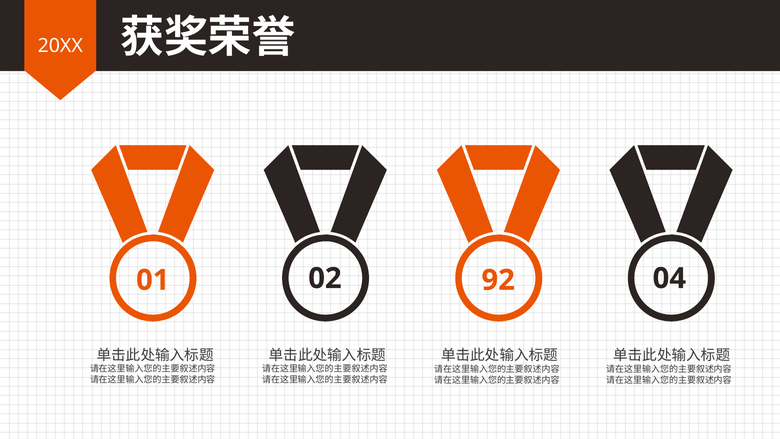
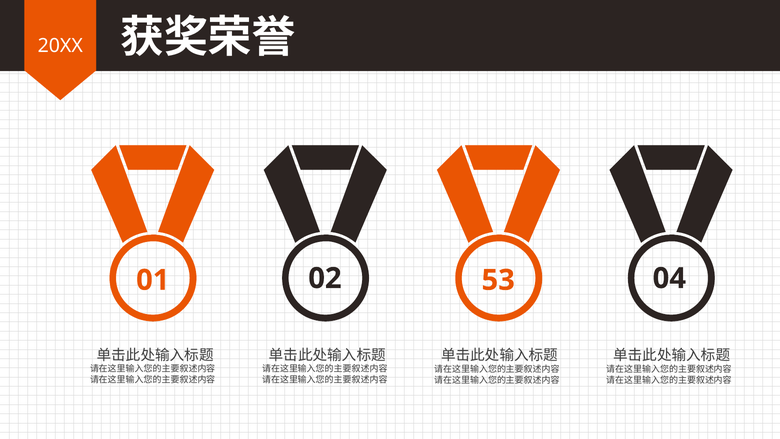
92: 92 -> 53 (498, 280)
